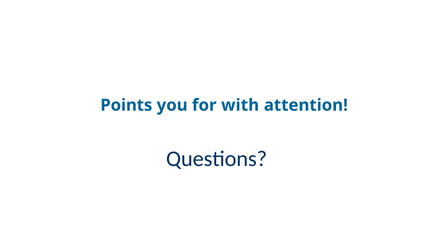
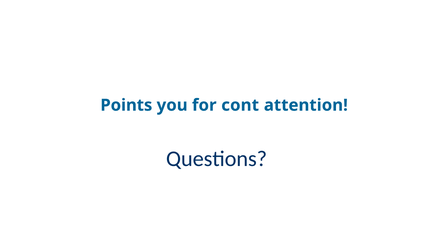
with: with -> cont (240, 105)
